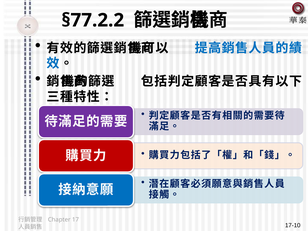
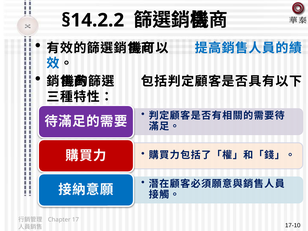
§77.2.2: §77.2.2 -> §14.2.2 (93, 20)
